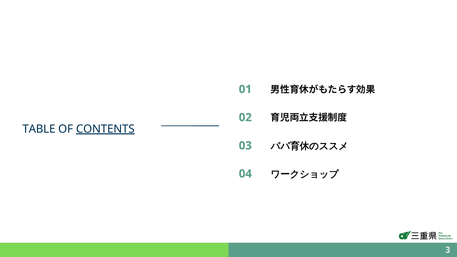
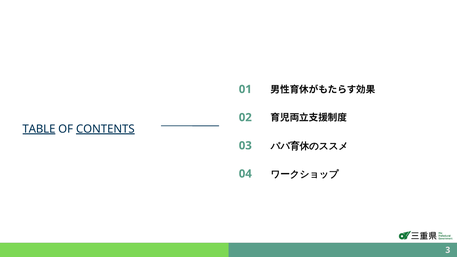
TABLE underline: none -> present (39, 129)
